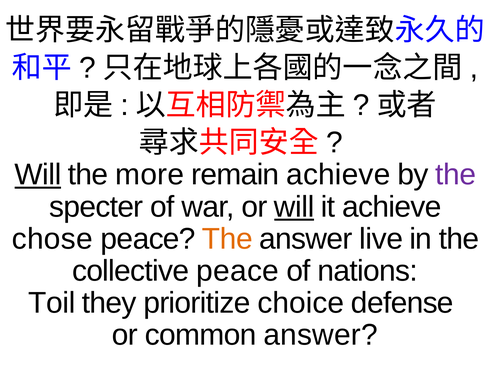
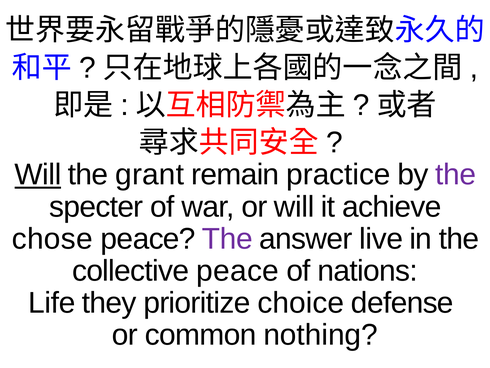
more: more -> grant (150, 175)
remain achieve: achieve -> practice (338, 175)
will underline: present -> none (294, 207)
The colour: orange -> purple (227, 238)
Toil: Toil -> Life (52, 302)
common answer: answer -> nothing (321, 334)
